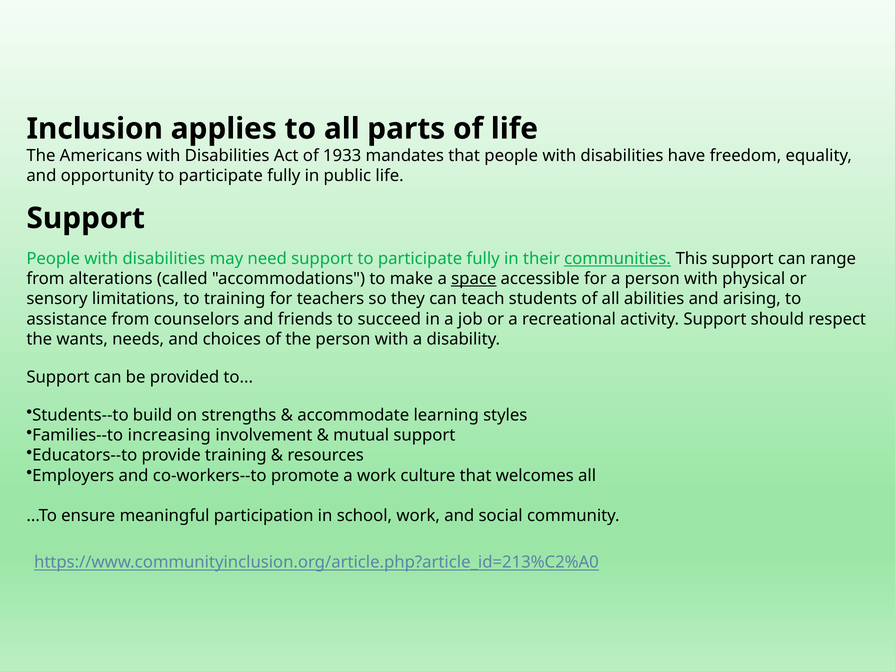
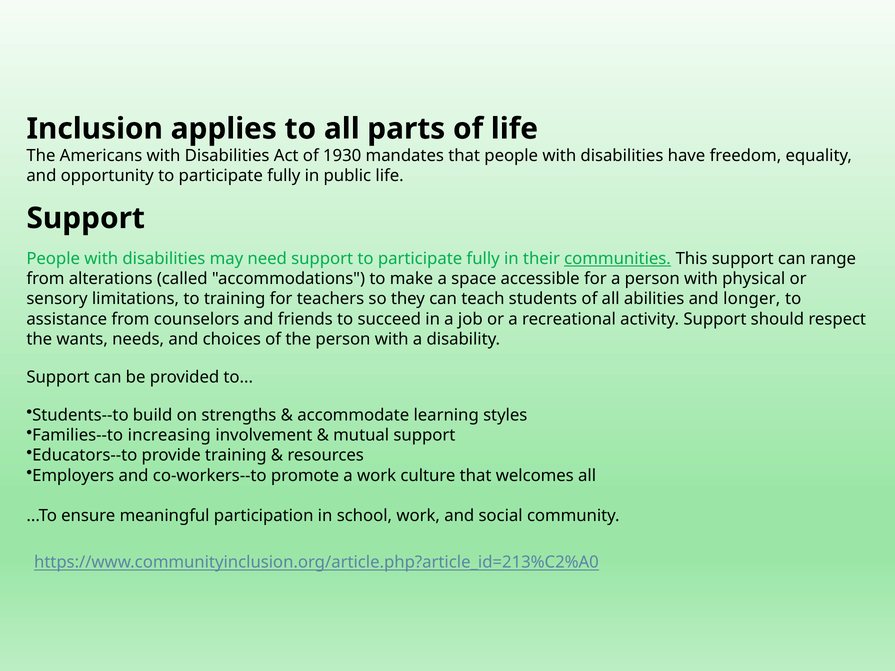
1933: 1933 -> 1930 (342, 156)
space underline: present -> none (474, 279)
arising: arising -> longer (752, 299)
